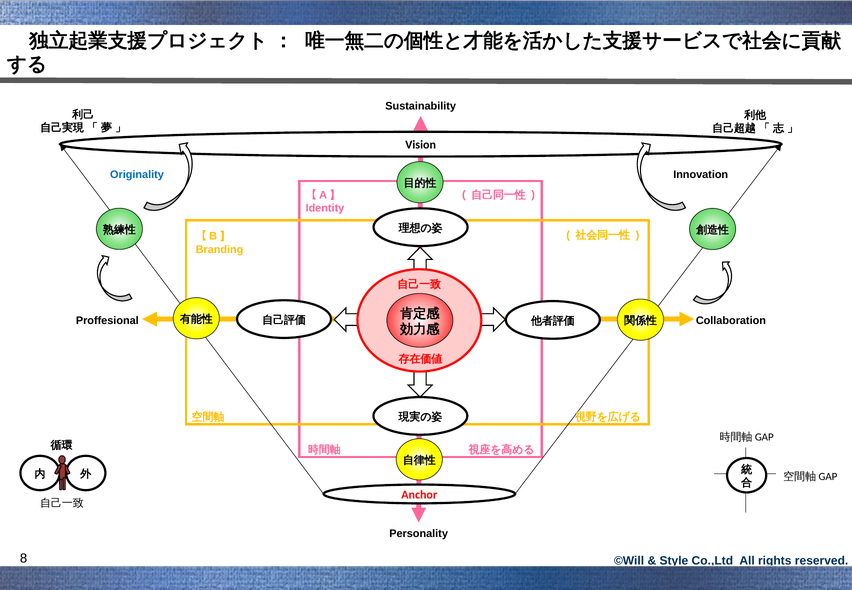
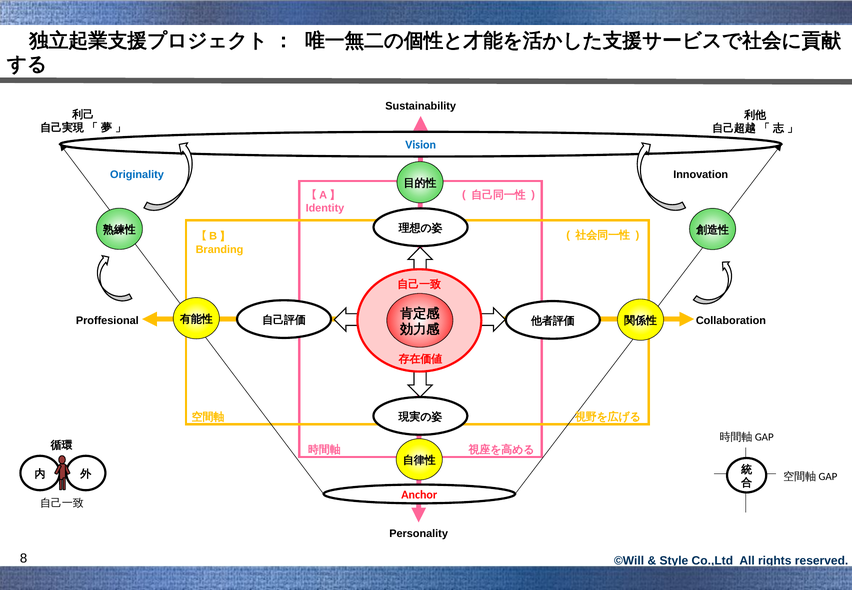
Vision colour: black -> blue (421, 145)
